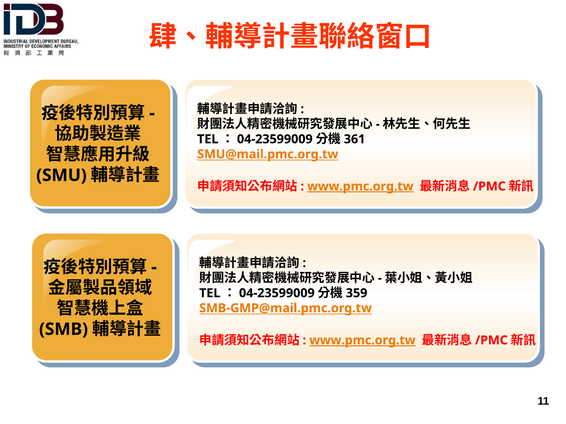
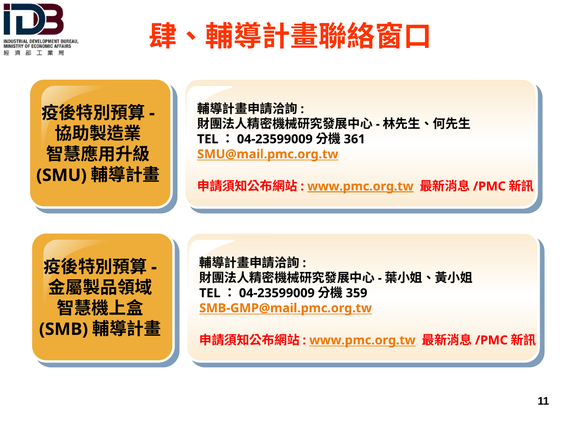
www.pmc.org.tw underline: present -> none (362, 341)
